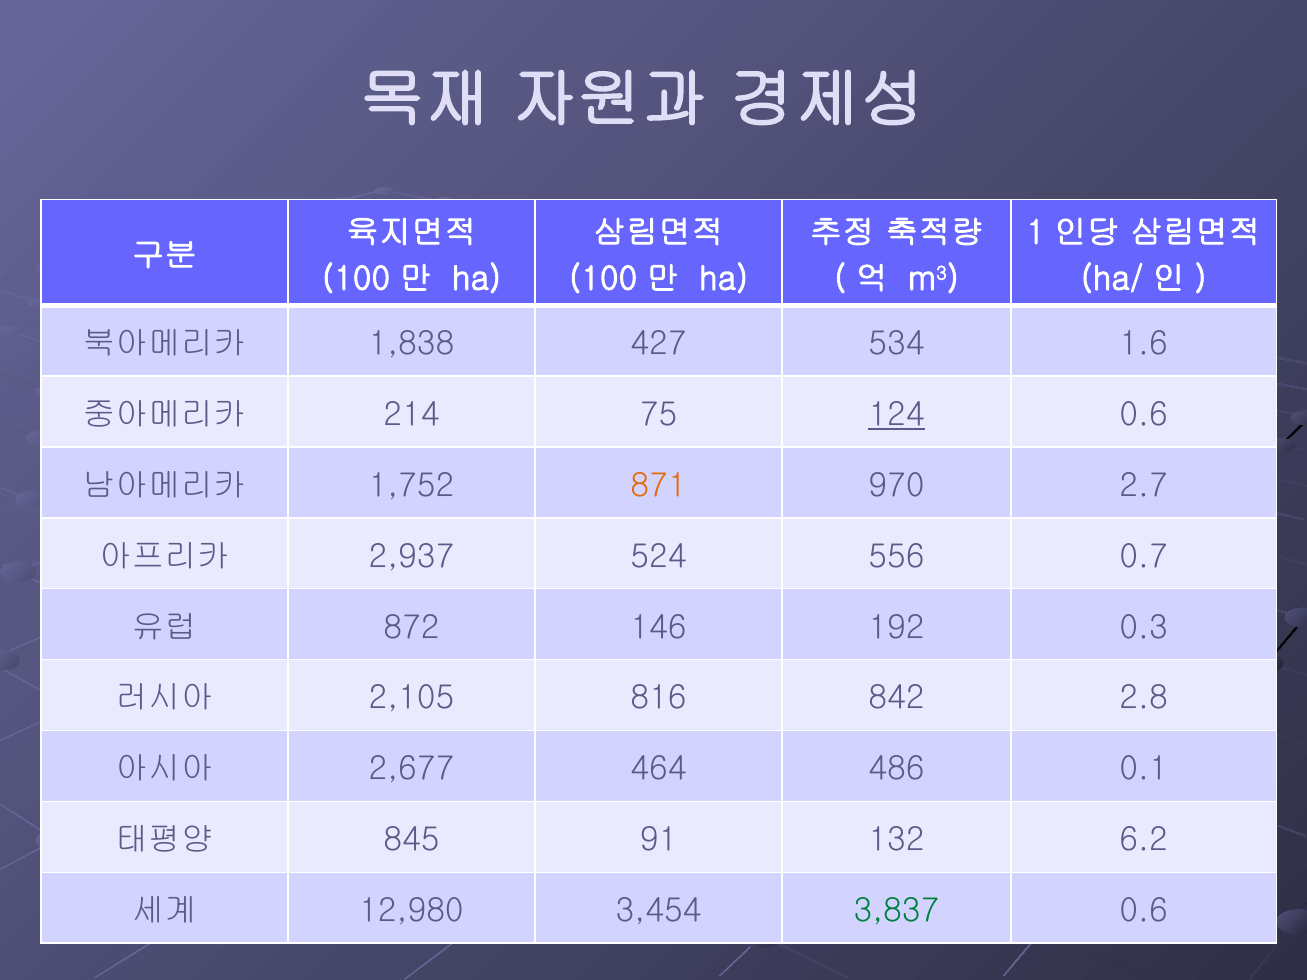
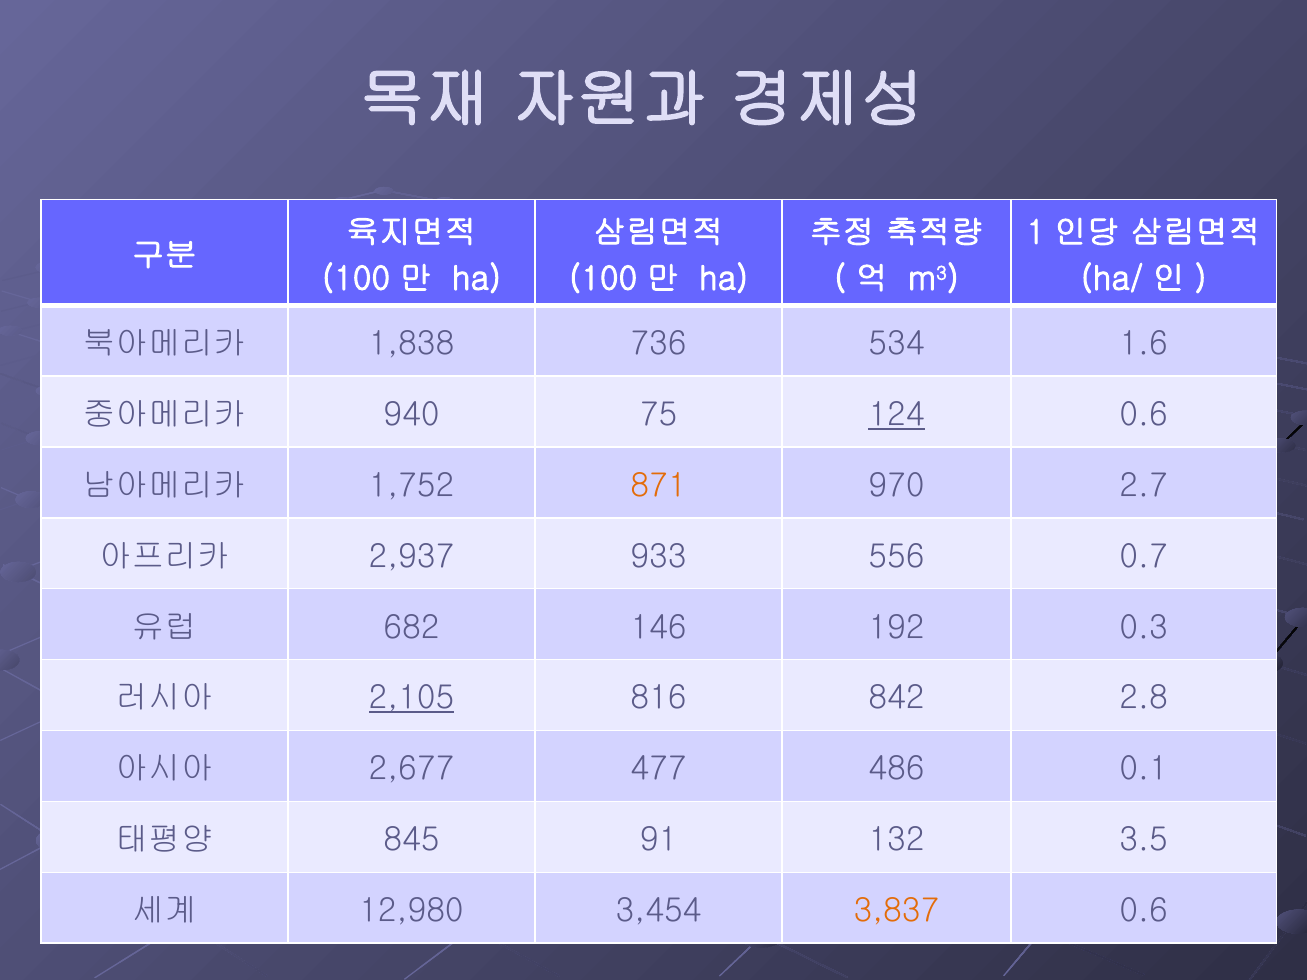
427: 427 -> 736 (659, 344)
214: 214 -> 940 (412, 415)
524: 524 -> 933 (659, 557)
872: 872 -> 682 (412, 627)
2,105 underline: none -> present (411, 698)
464: 464 -> 477 (659, 769)
6.2: 6.2 -> 3.5 (1144, 840)
3,837 colour: green -> orange (897, 911)
